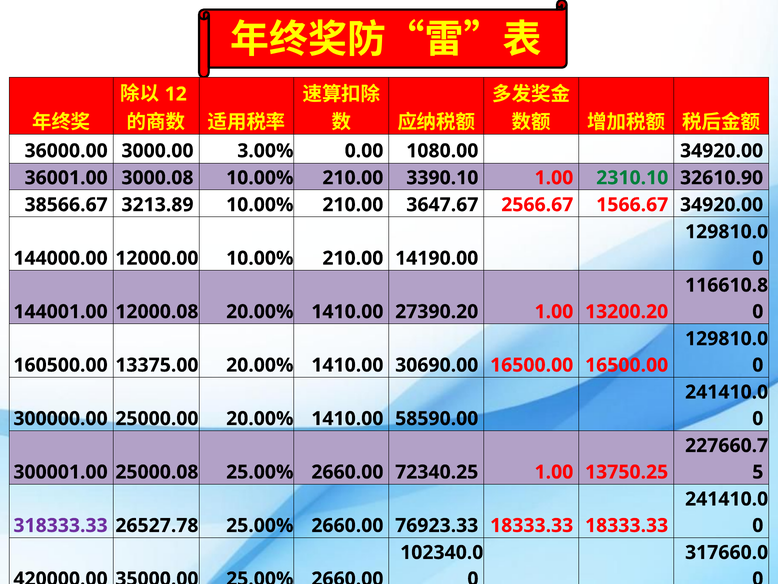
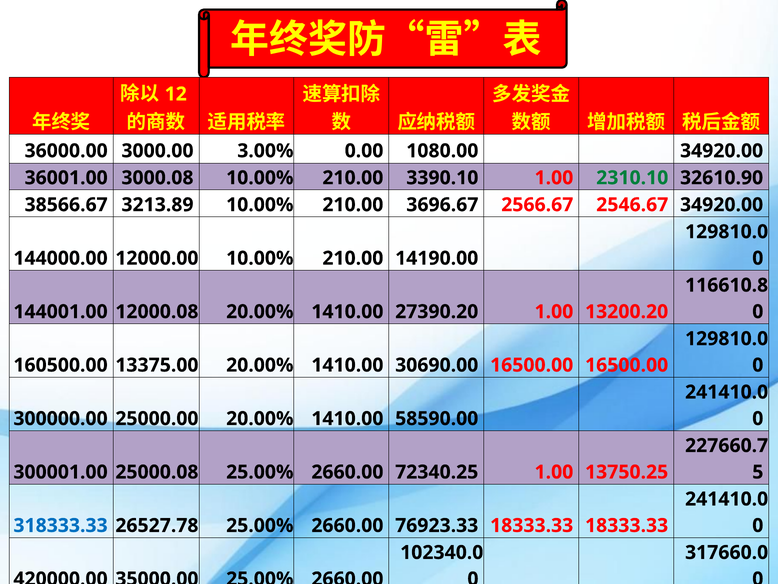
3647.67: 3647.67 -> 3696.67 (442, 205)
1566.67: 1566.67 -> 2546.67 (632, 205)
318333.33 colour: purple -> blue (61, 525)
